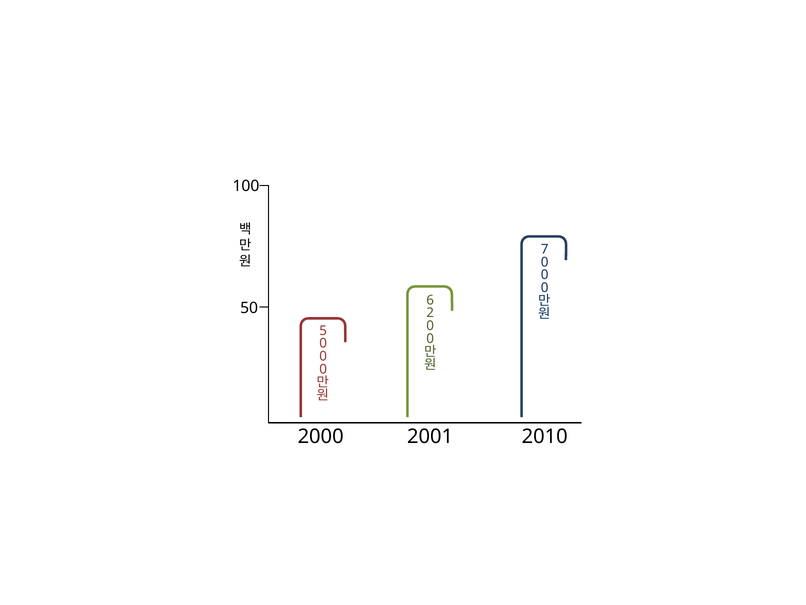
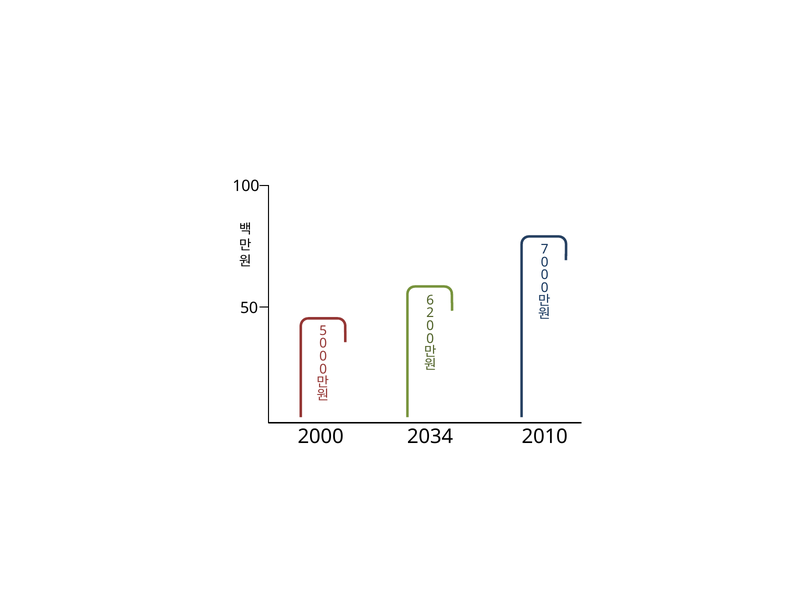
2001: 2001 -> 2034 (430, 436)
